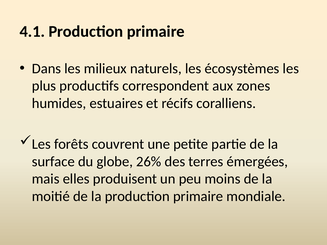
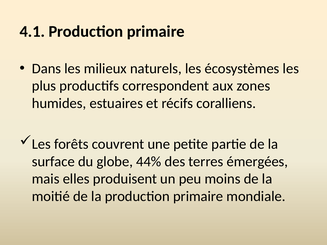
26%: 26% -> 44% (149, 162)
